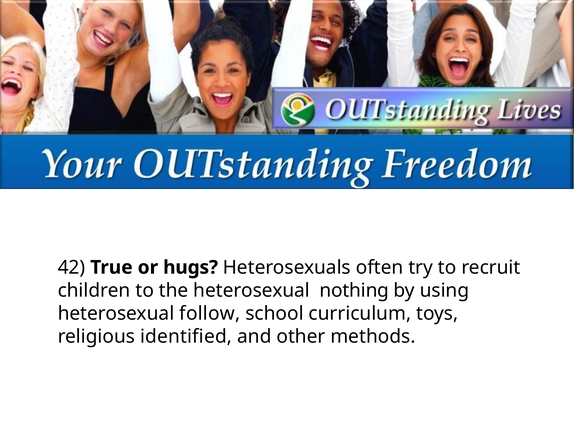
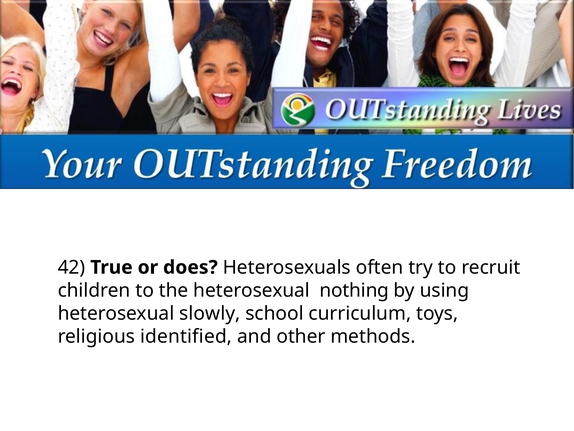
hugs: hugs -> does (190, 267)
follow: follow -> slowly (210, 313)
